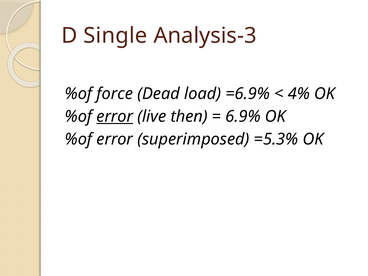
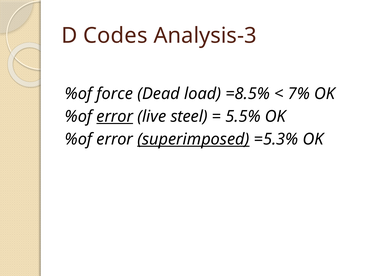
Single: Single -> Codes (115, 36)
=6.9%: =6.9% -> =8.5% (248, 94)
4%: 4% -> 7% (299, 94)
then: then -> steel (189, 116)
6.9%: 6.9% -> 5.5% (243, 116)
superimposed underline: none -> present (193, 139)
